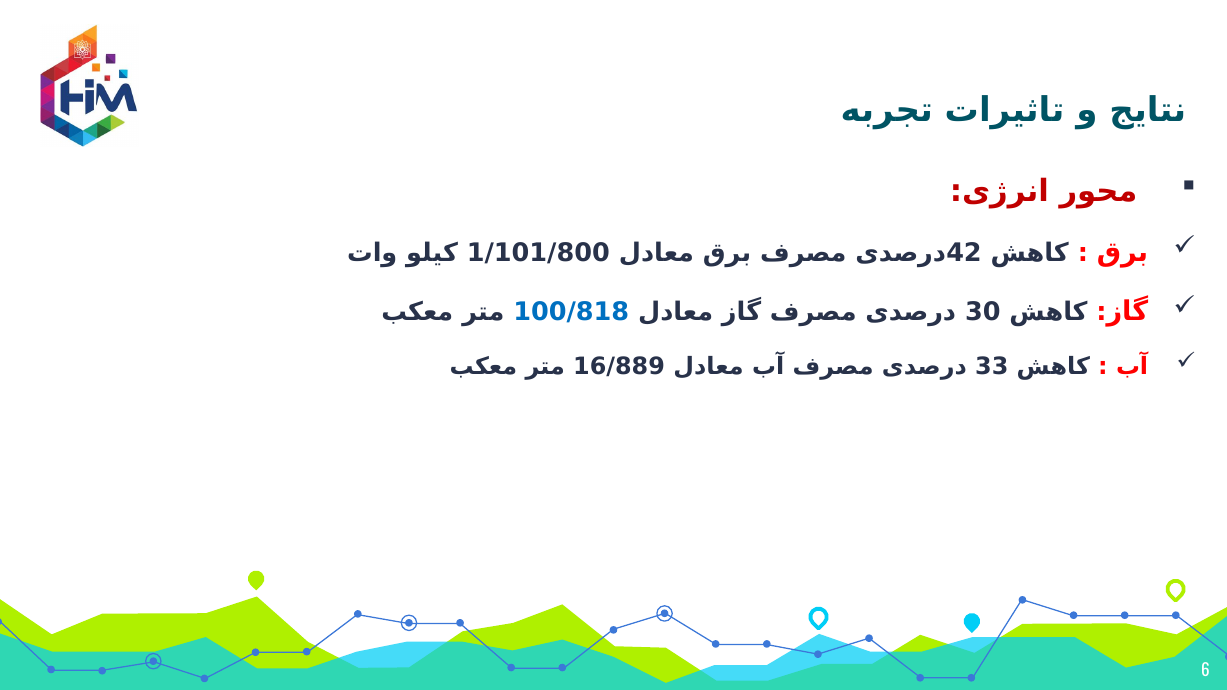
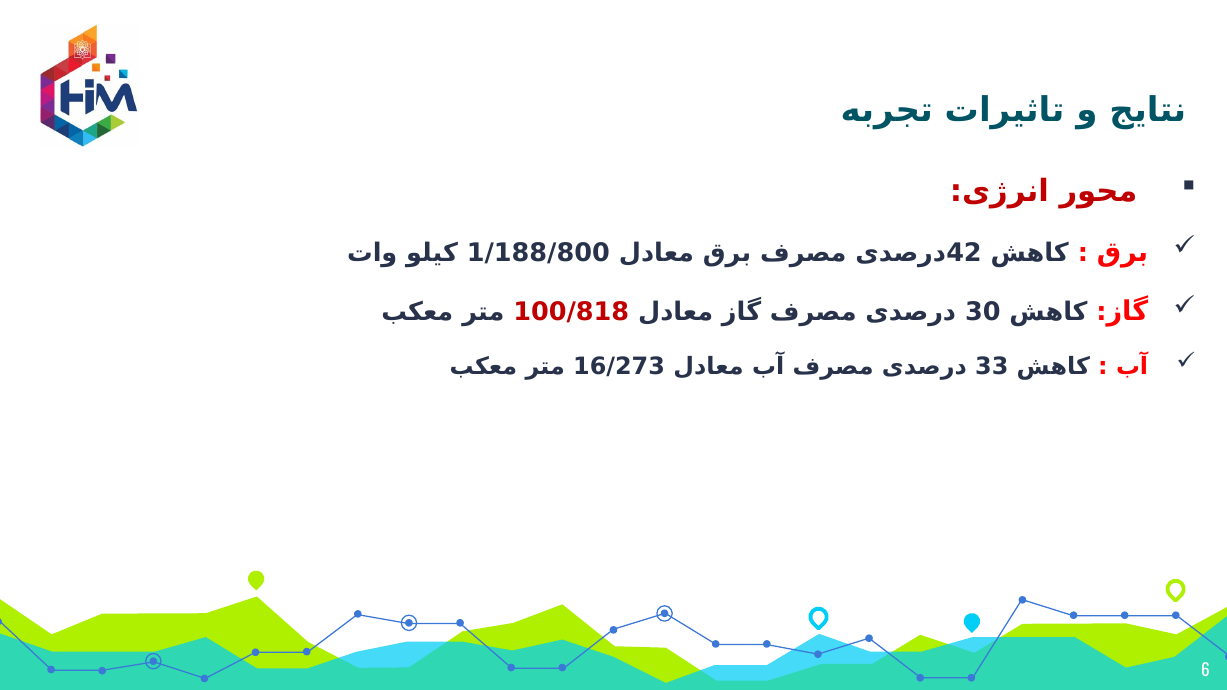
1/101/800: 1/101/800 -> 1/188/800 (538, 253)
100/818 colour: blue -> red (571, 312)
16/889: 16/889 -> 16/273 (619, 367)
